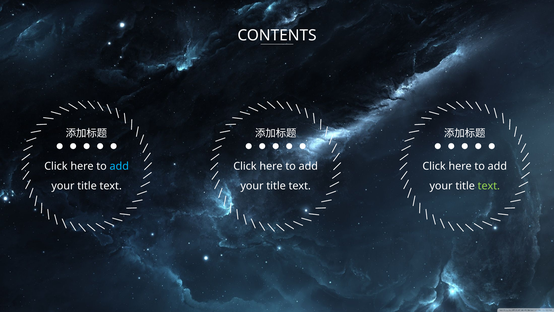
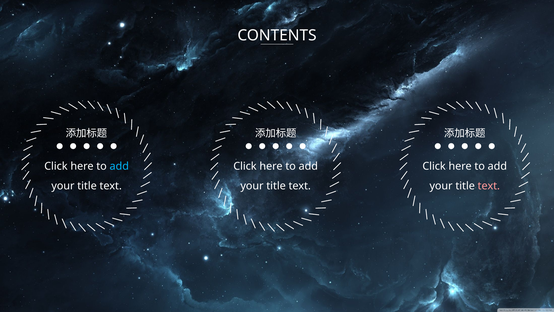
text colour: light green -> pink (489, 186)
